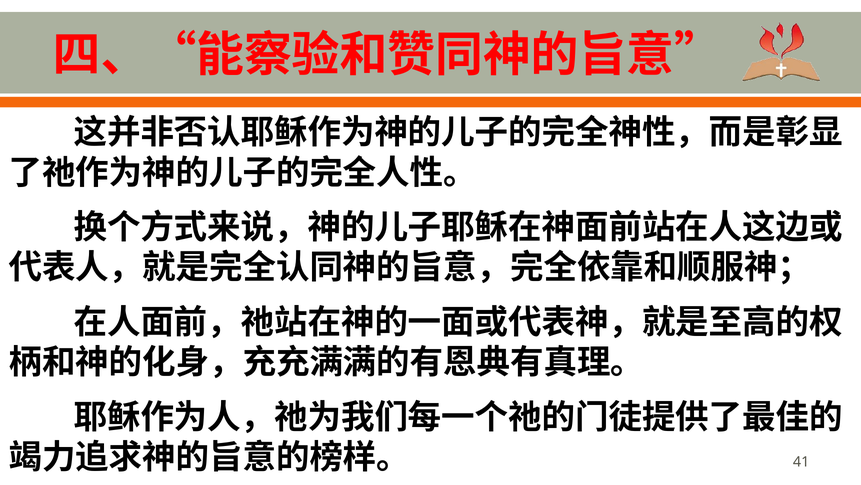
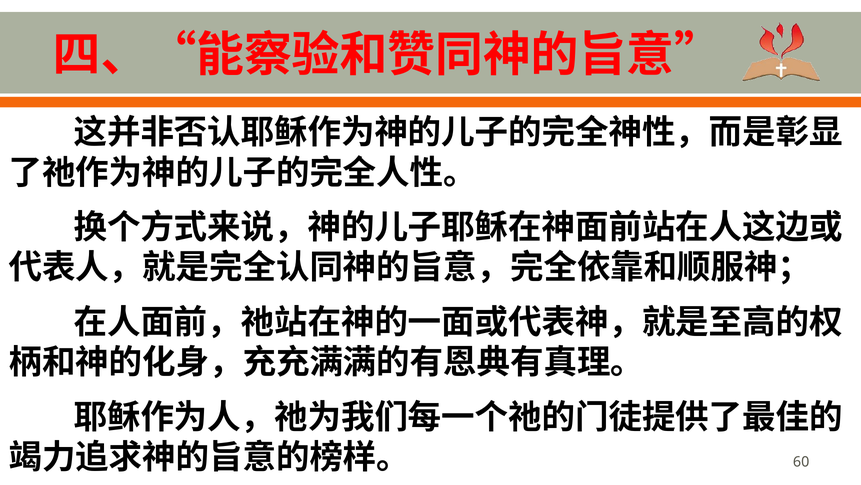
41: 41 -> 60 (801, 462)
